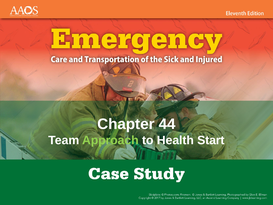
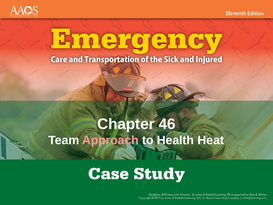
44: 44 -> 46 (167, 124)
Approach colour: light green -> pink (110, 140)
Start: Start -> Heat (211, 140)
